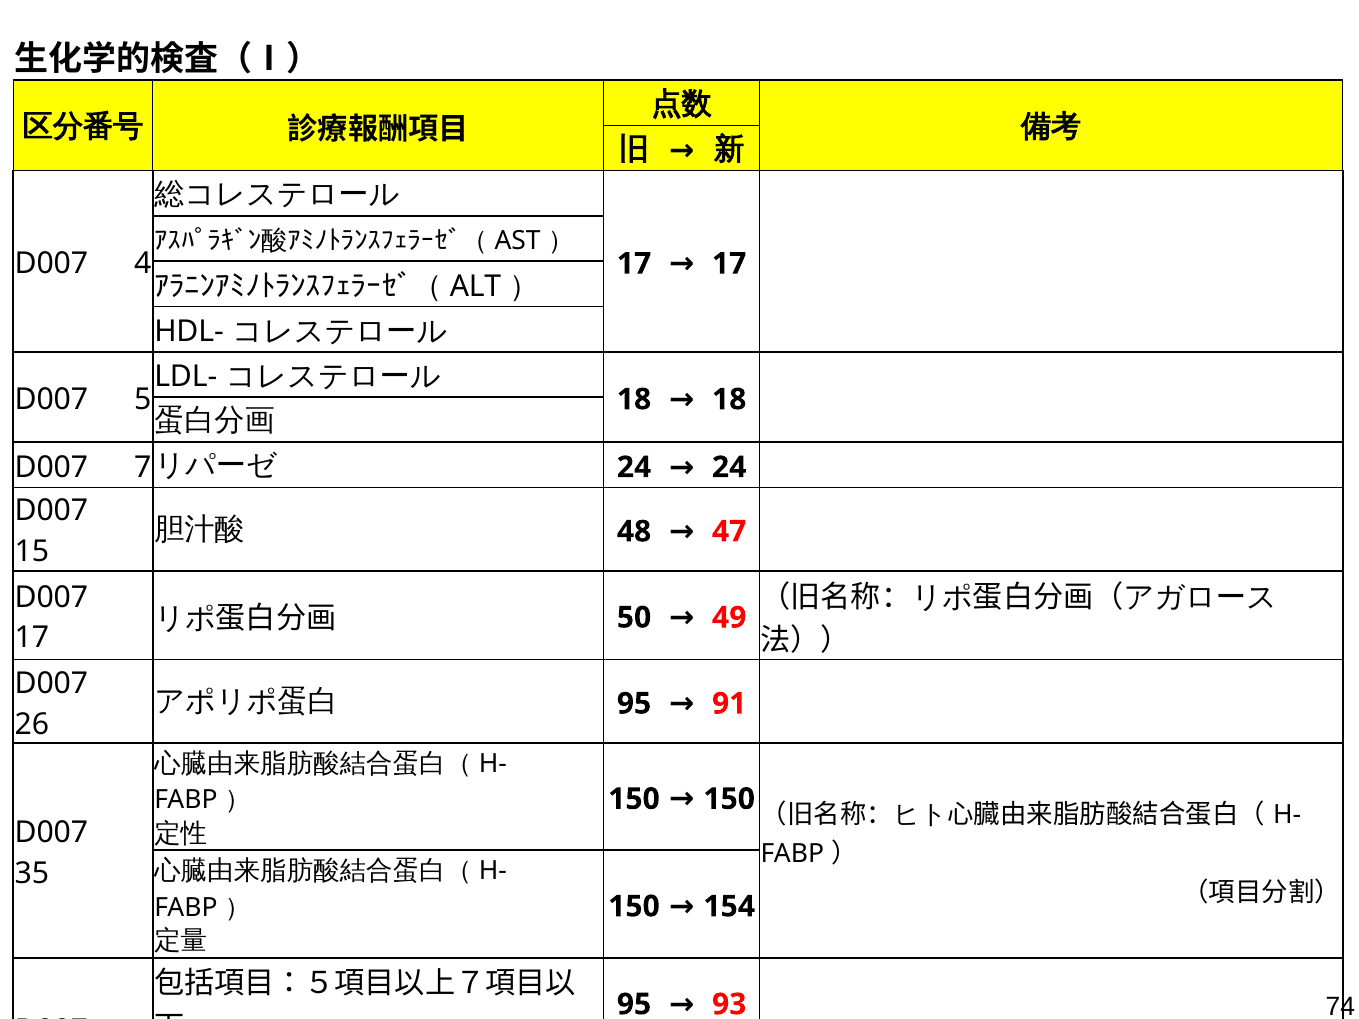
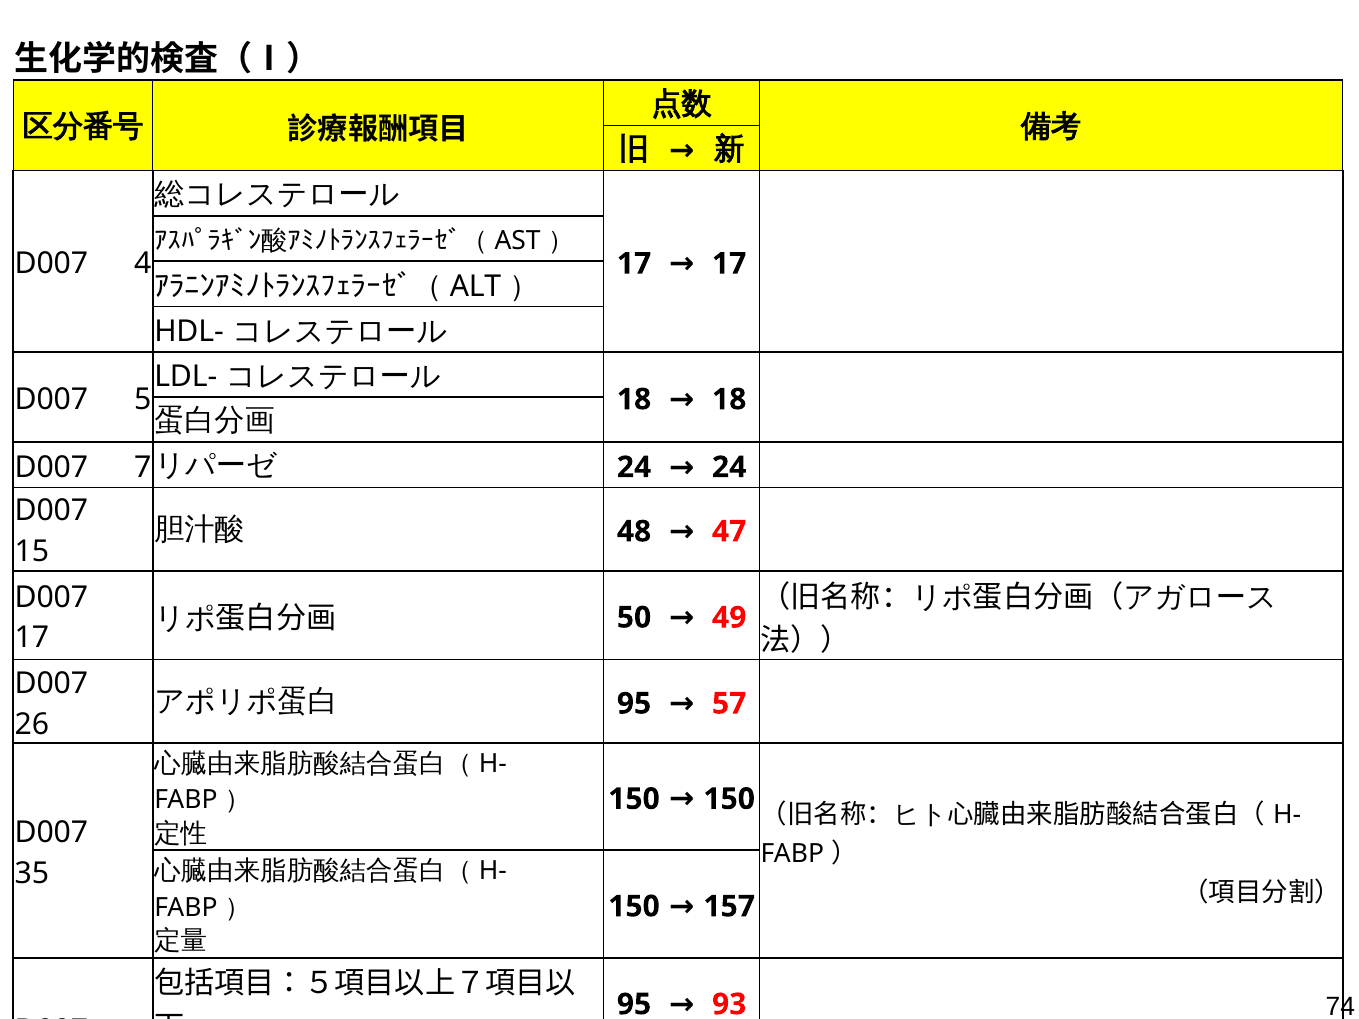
91: 91 -> 57 (729, 704)
154: 154 -> 157 (729, 907)
